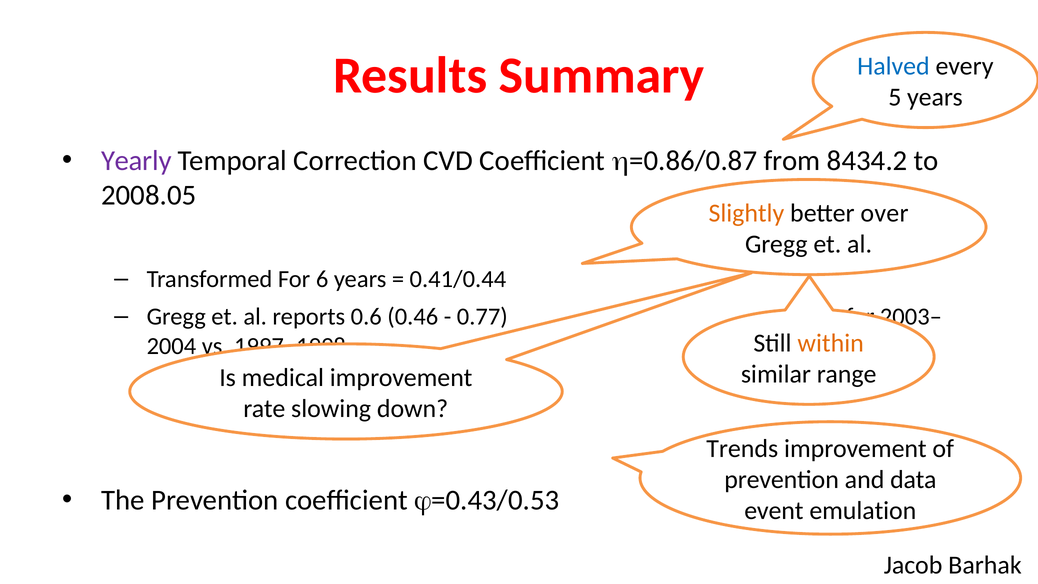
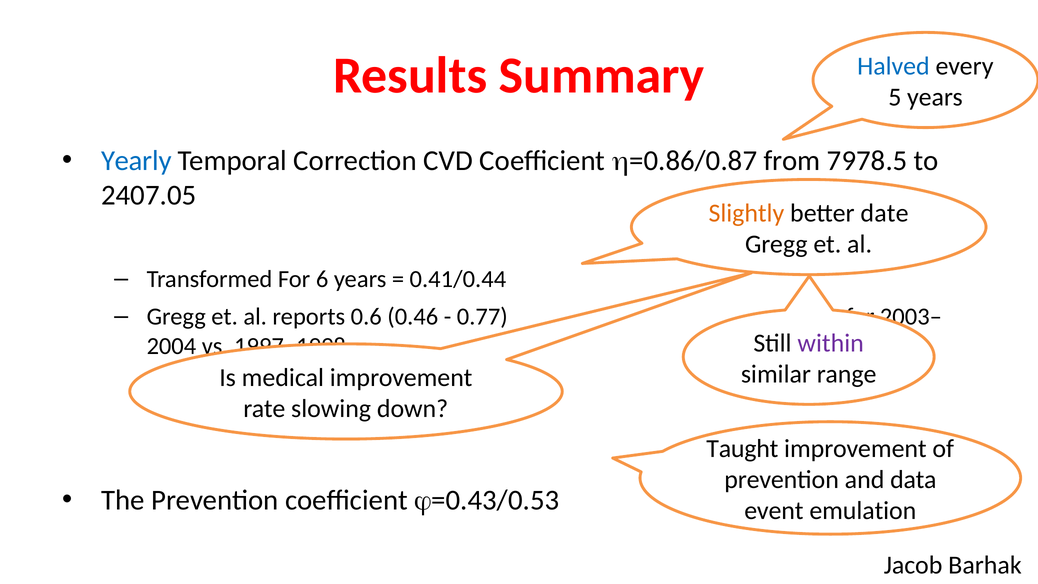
Yearly colour: purple -> blue (136, 161)
8434.2: 8434.2 -> 7978.5 (867, 161)
2008.05: 2008.05 -> 2407.05 (149, 195)
over: over -> date (885, 213)
within colour: orange -> purple (831, 343)
Trends: Trends -> Taught (742, 449)
